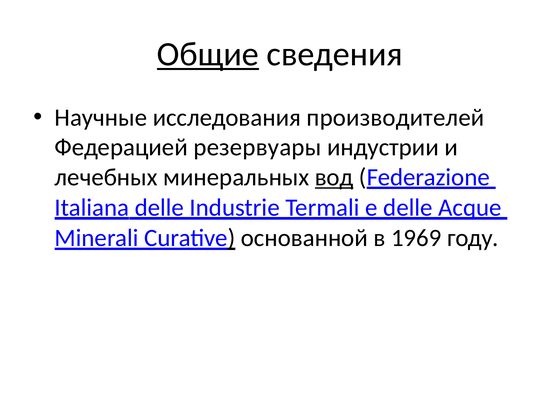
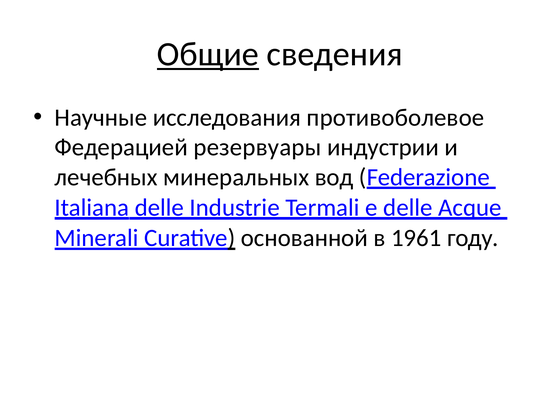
производителей: производителей -> противоболевое (395, 117)
вод underline: present -> none (334, 177)
1969: 1969 -> 1961 (416, 238)
